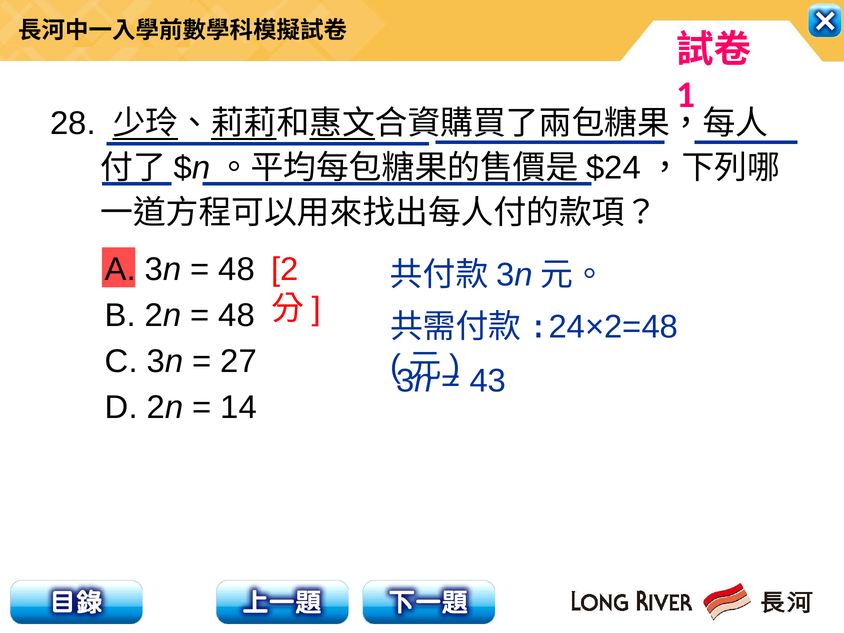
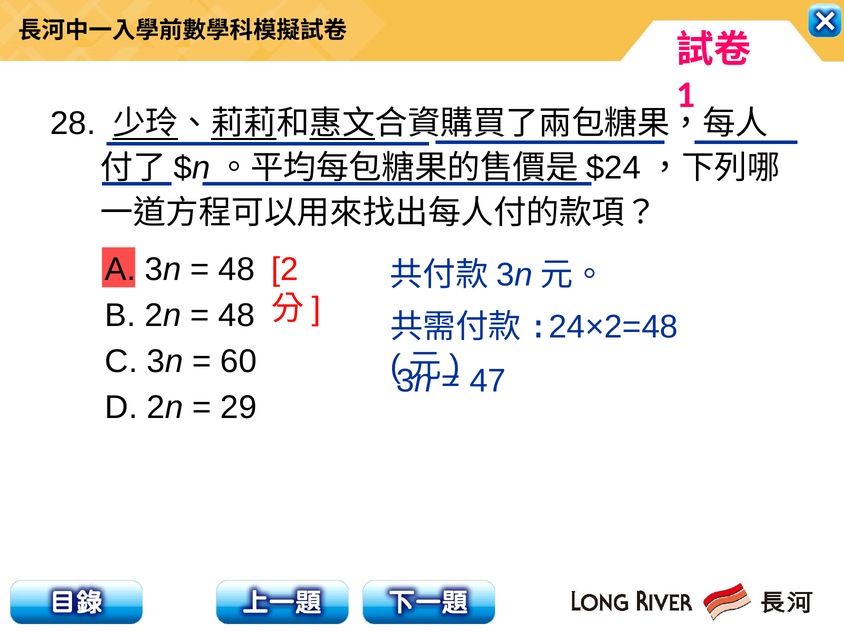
27: 27 -> 60 (239, 361)
43: 43 -> 47 (488, 381)
14: 14 -> 29 (239, 407)
